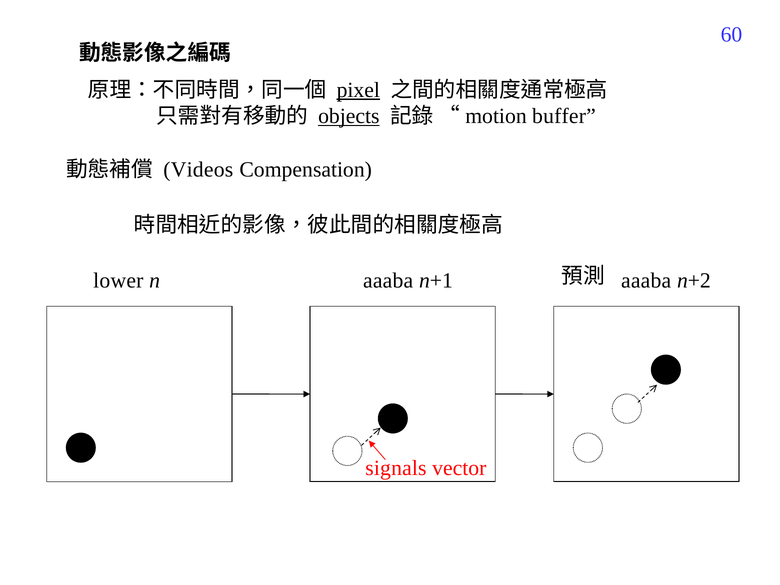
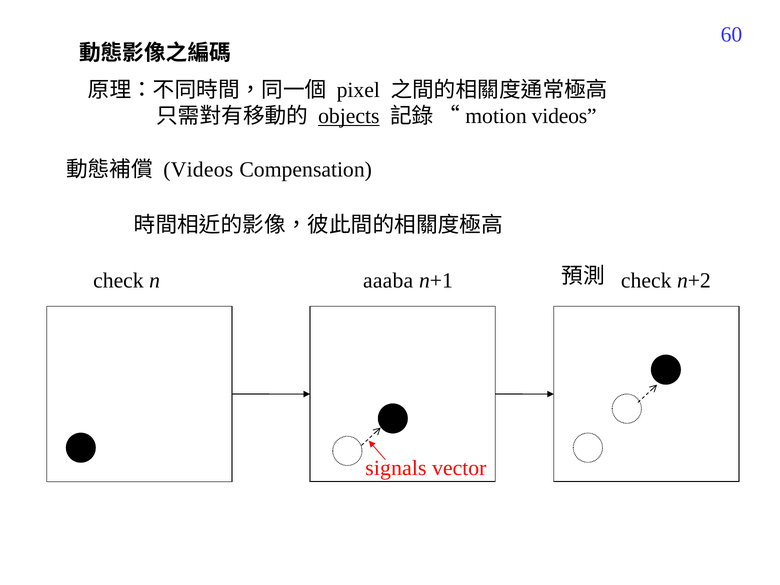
pixel underline: present -> none (358, 90)
motion buffer: buffer -> videos (564, 116)
lower: lower -> check (118, 280)
n+1 aaaba: aaaba -> check (646, 280)
